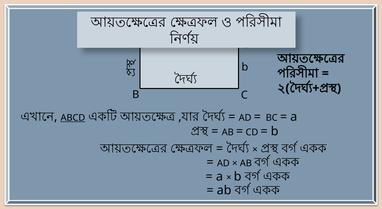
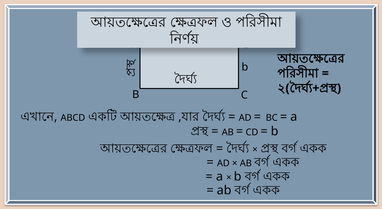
ABCD underline: present -> none (73, 118)
